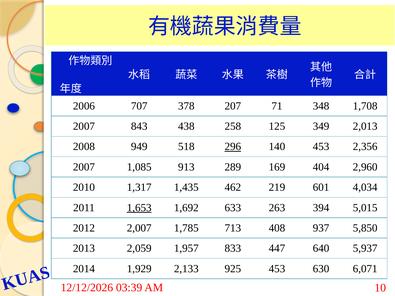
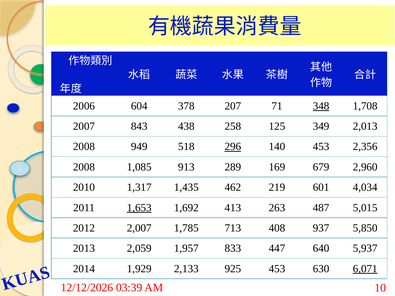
707: 707 -> 604 (139, 106)
348 underline: none -> present (321, 106)
2007: 2007 -> 2008 (84, 167)
404: 404 -> 679 (321, 167)
633: 633 -> 413 (233, 208)
394: 394 -> 487 (321, 208)
6,071 underline: none -> present (365, 269)
